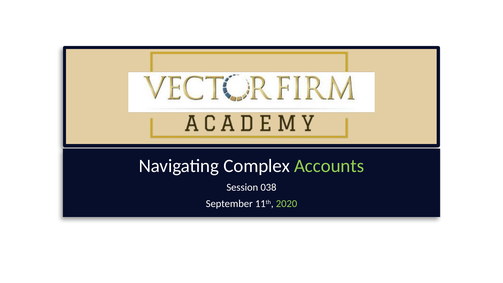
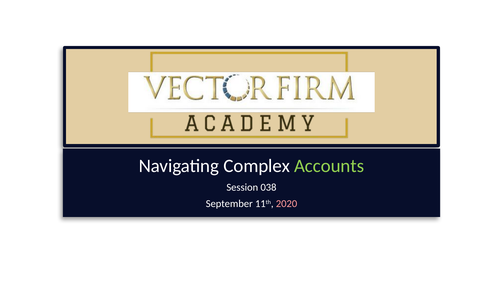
2020 colour: light green -> pink (287, 204)
